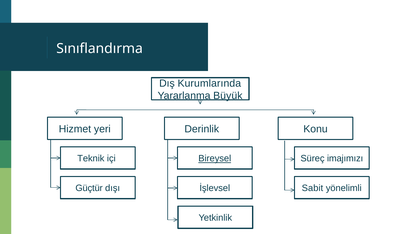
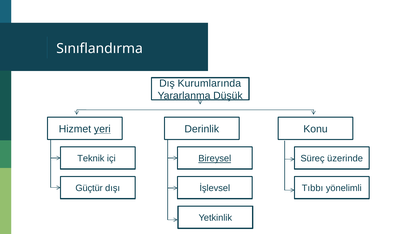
Büyük: Büyük -> Düşük (228, 96)
yeri underline: none -> present (102, 129)
imajımızı: imajımızı -> üzerinde (345, 159)
Sabit: Sabit -> Tıbbı (313, 188)
